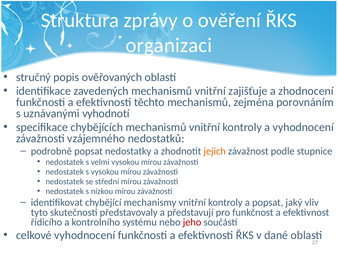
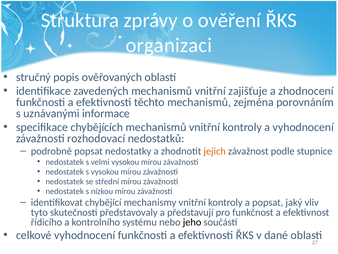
vyhodnotí: vyhodnotí -> informace (106, 113)
vzájemného: vzájemného -> rozhodovací (96, 138)
jeho colour: red -> black (192, 222)
